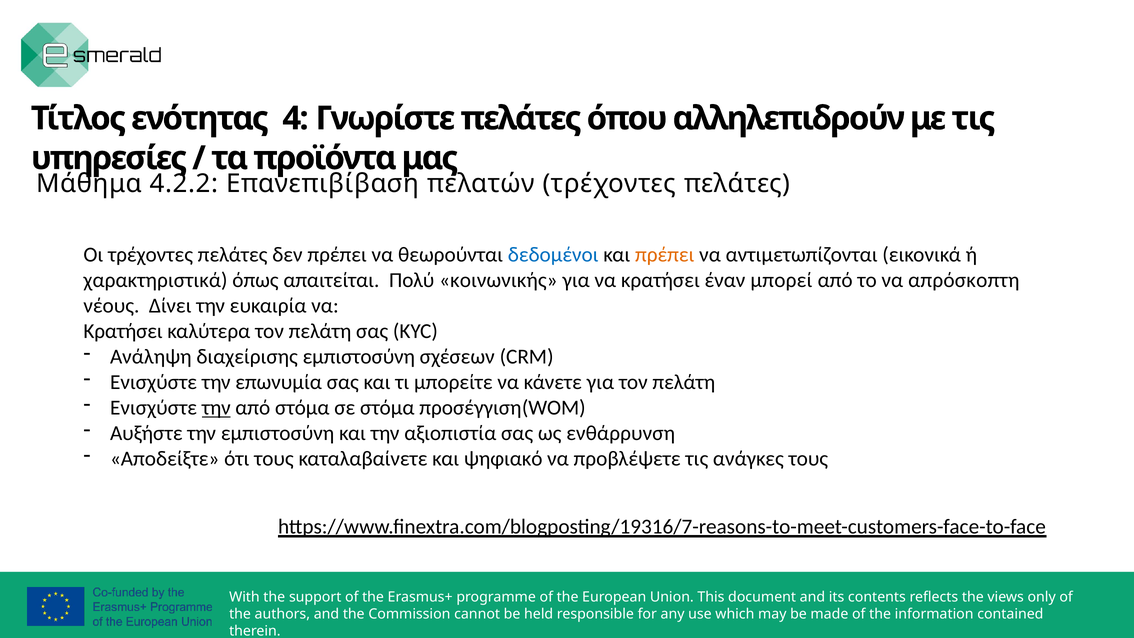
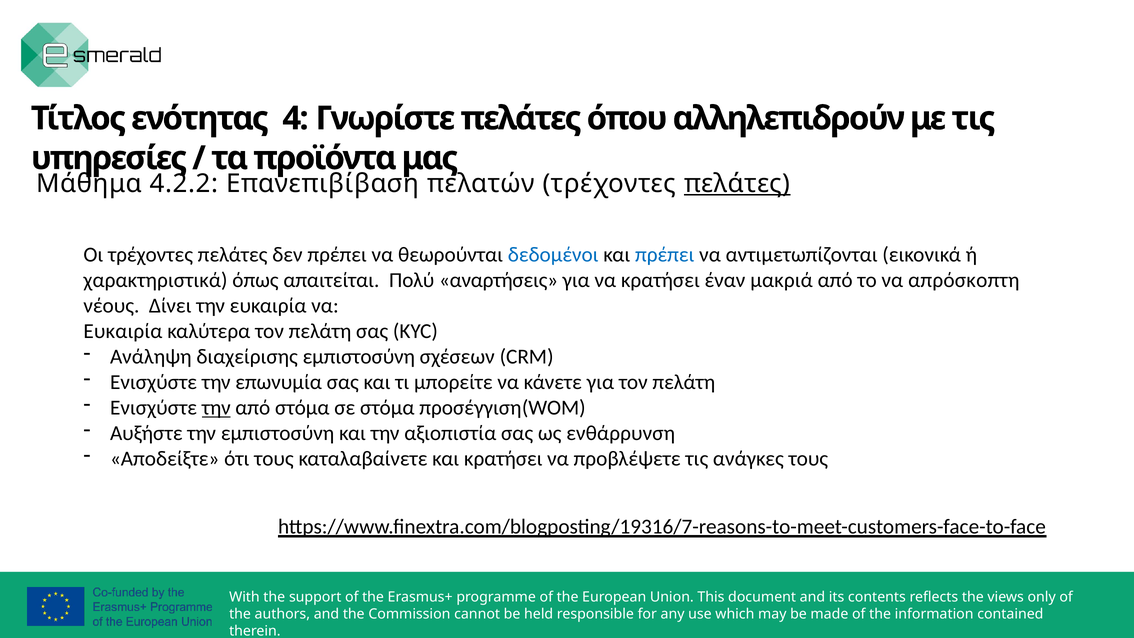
πελάτες underline: none -> present (737, 184)
πρέπει colour: orange -> blue (665, 255)
κοινωνικής: κοινωνικής -> αναρτήσεις (499, 280)
μπορεί: μπορεί -> μακριά (782, 280)
Κρατήσει: Κρατήσει -> Ευκαιρία (123, 331)
και ψηφιακό: ψηφιακό -> κρατήσει (503, 459)
